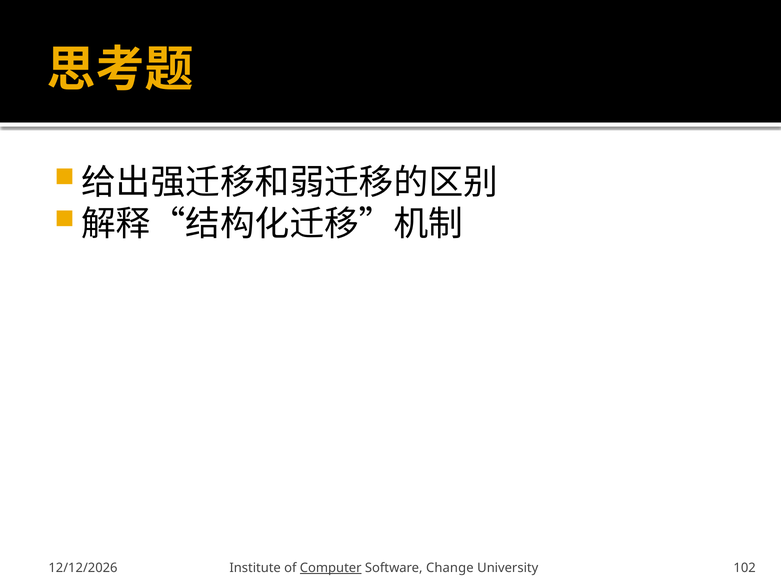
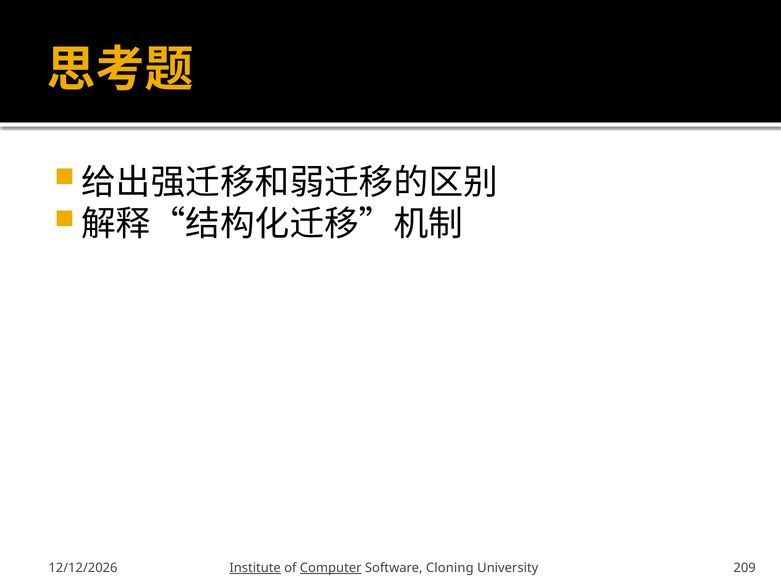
Institute underline: none -> present (255, 568)
Change: Change -> Cloning (450, 568)
102: 102 -> 209 (745, 568)
